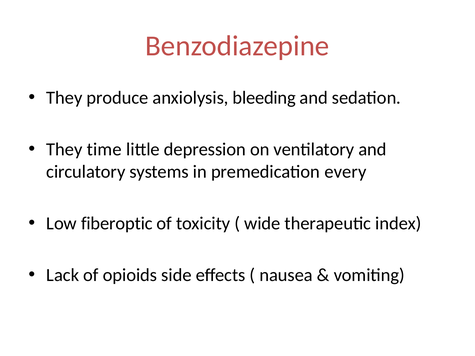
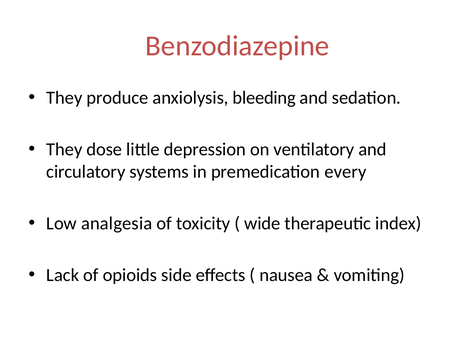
time: time -> dose (104, 150)
fiberoptic: fiberoptic -> analgesia (117, 224)
